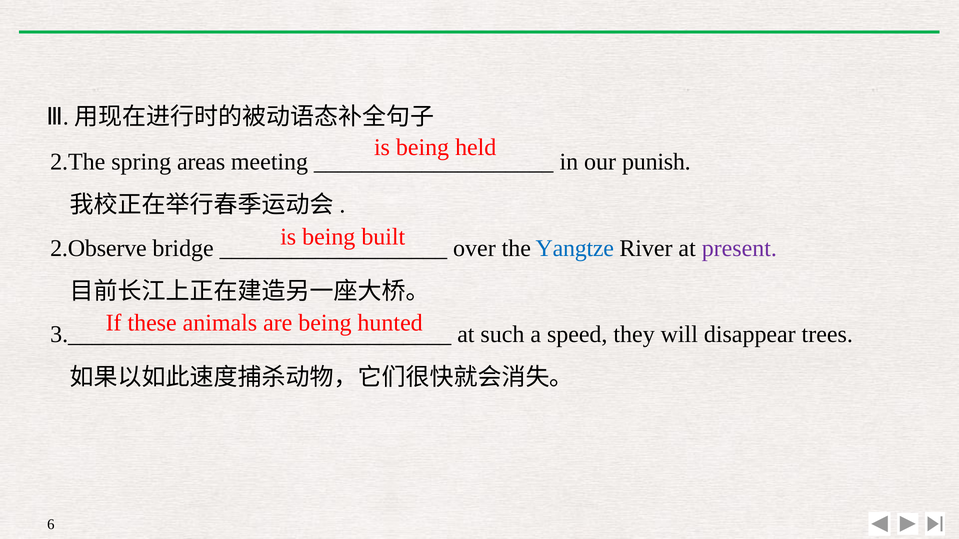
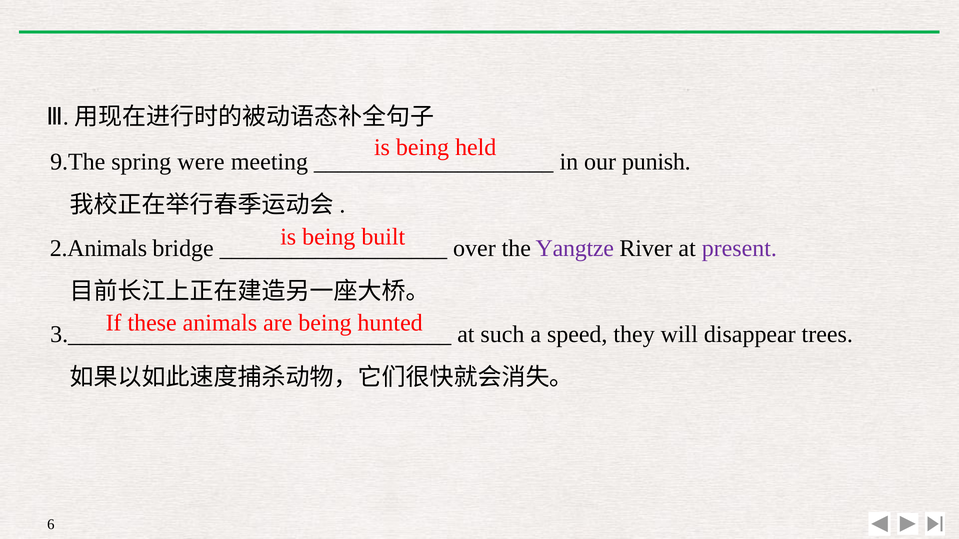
2.The: 2.The -> 9.The (78, 162)
areas: areas -> were (201, 162)
2.Observe: 2.Observe -> 2.Animals (98, 248)
Yangtze colour: blue -> purple (575, 248)
